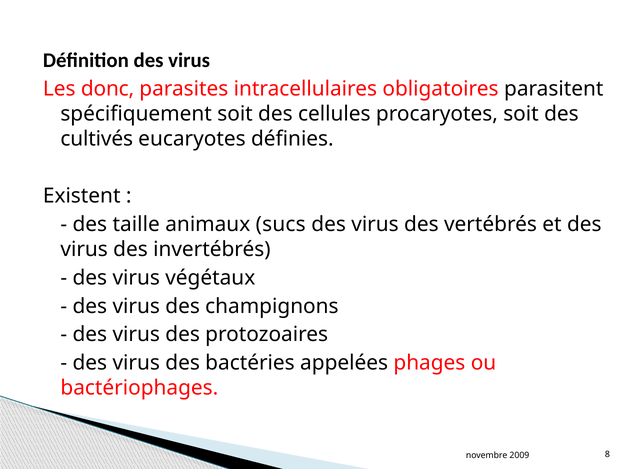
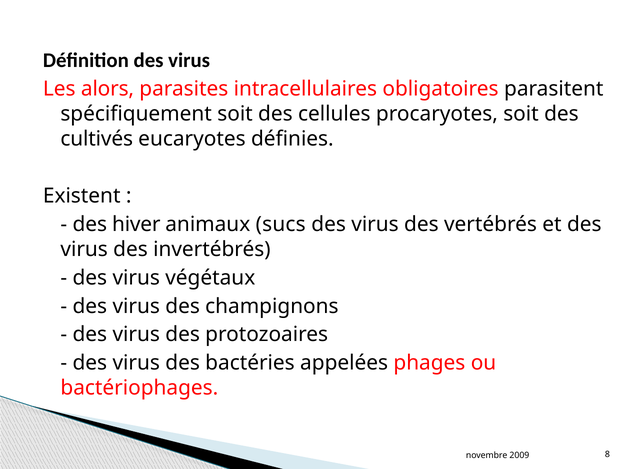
donc: donc -> alors (108, 89)
taille: taille -> hiver (136, 224)
